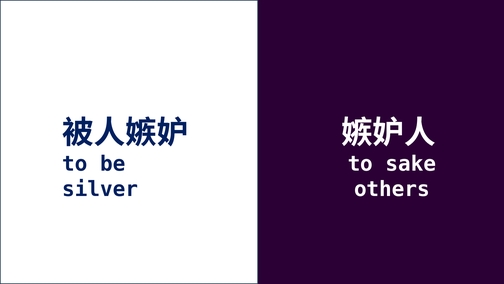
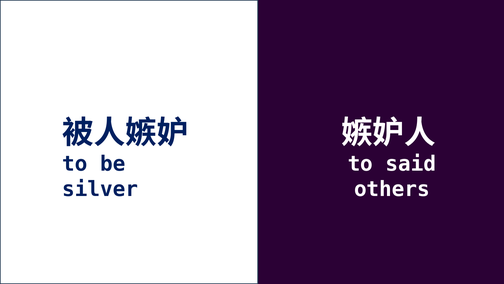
sake: sake -> said (411, 164)
